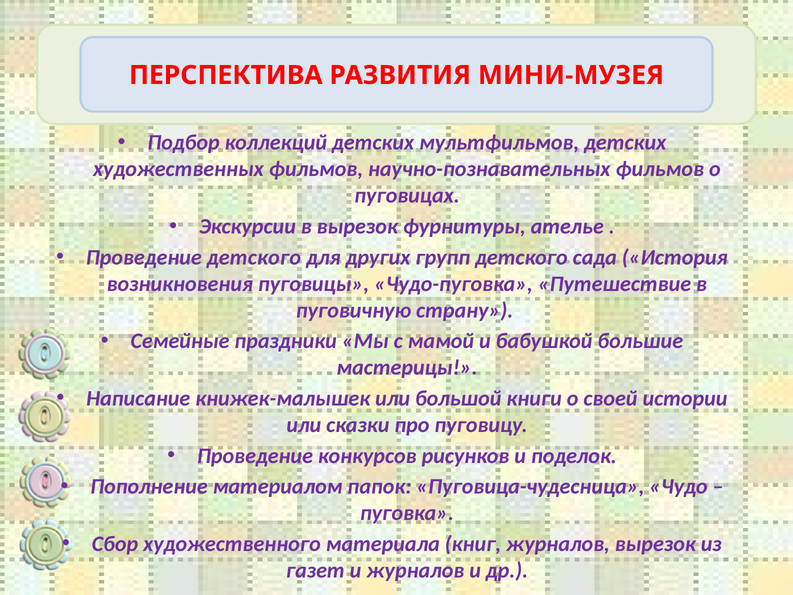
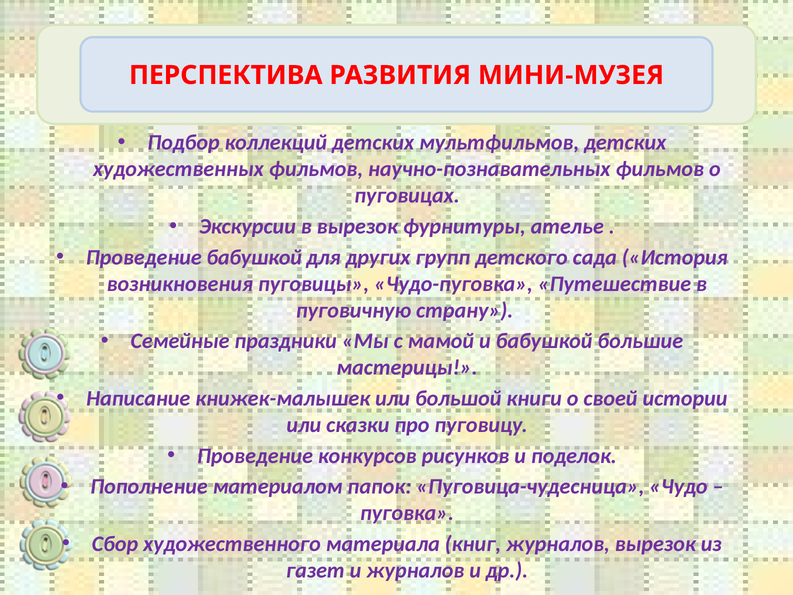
Проведение детского: детского -> бабушкой (254, 257)
